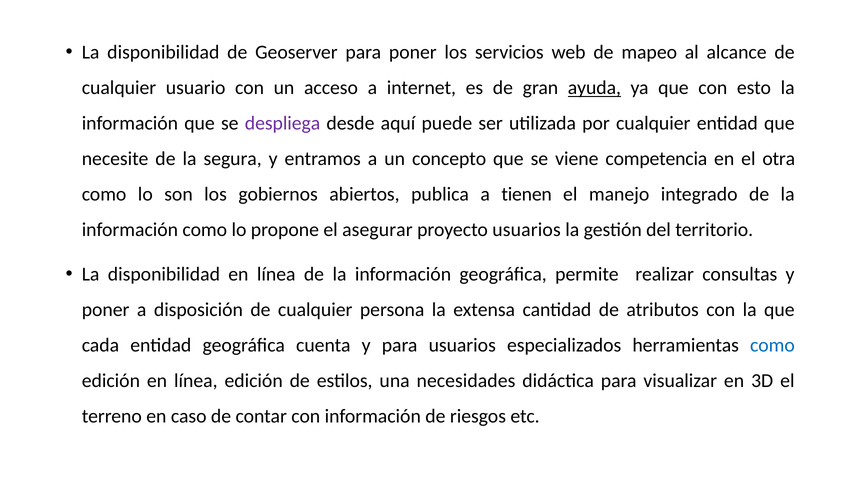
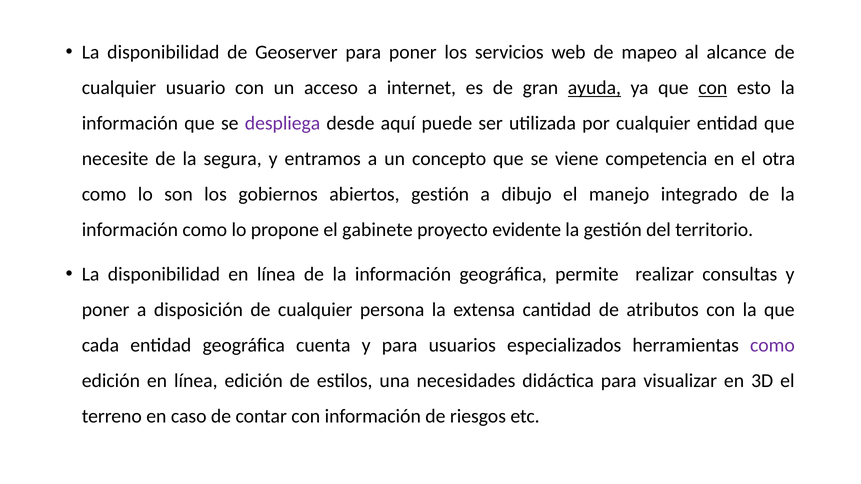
con underline: none -> present (713, 88)
abiertos publica: publica -> gestión (440, 194)
tienen: tienen -> dibujo (527, 194)
asegurar: asegurar -> gabinete (377, 230)
proyecto usuarios: usuarios -> evidente (527, 230)
como colour: blue -> purple (772, 345)
